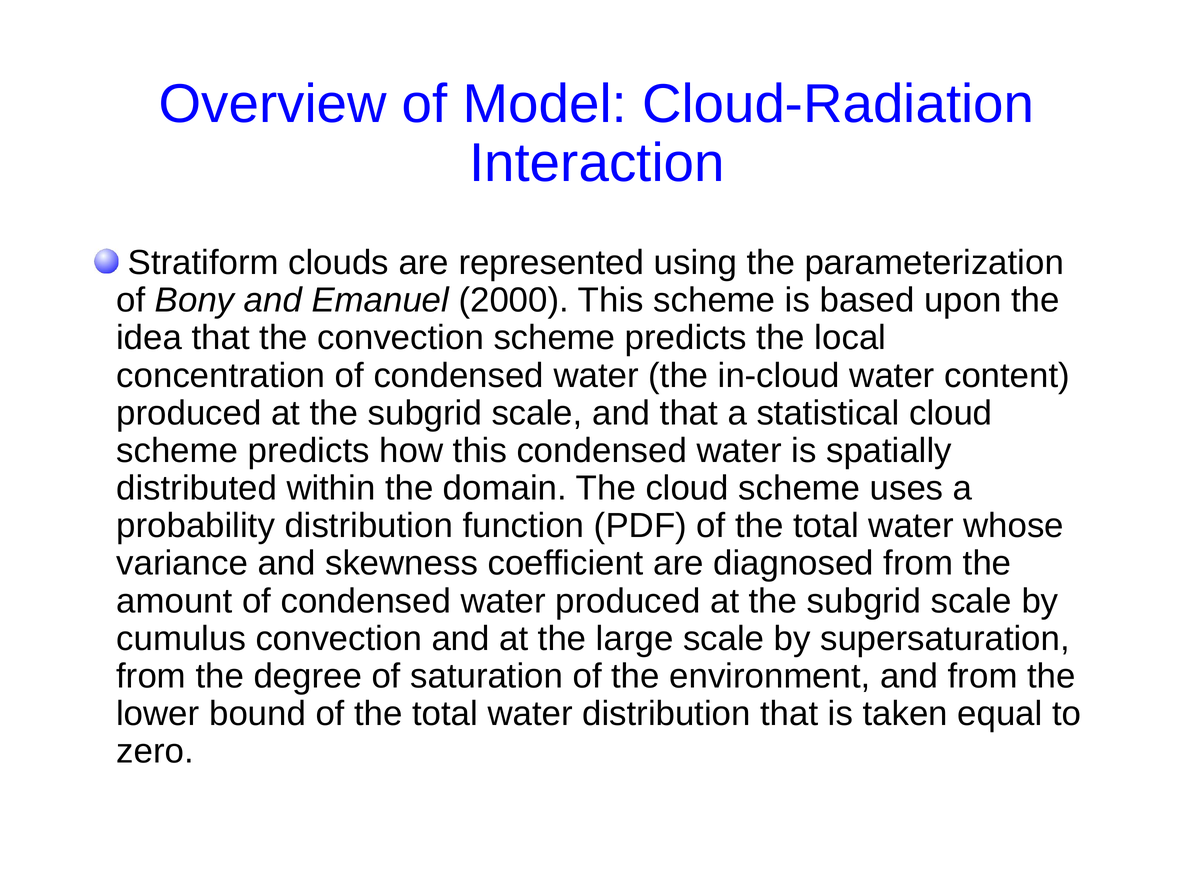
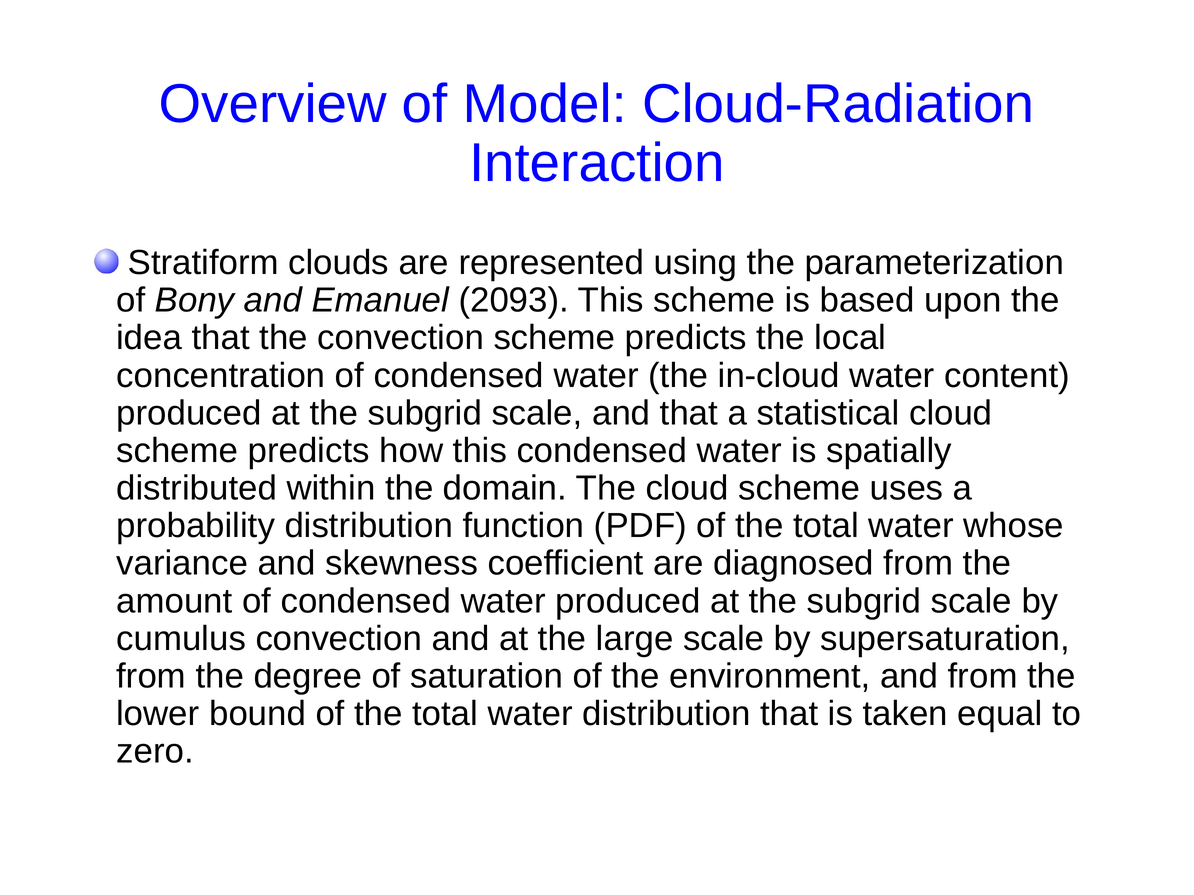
2000: 2000 -> 2093 (514, 301)
